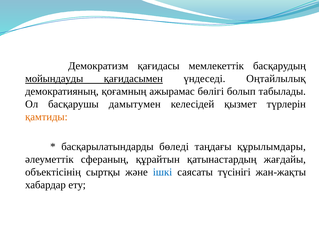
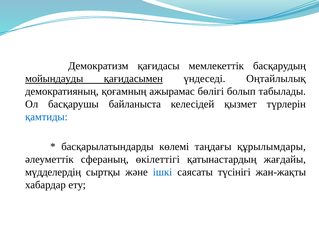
дамытумен: дамытумен -> байланыста (135, 104)
қамтиды colour: orange -> blue (46, 117)
бөледі: бөледі -> көлемі (174, 147)
құрайтын: құрайтын -> өкілеттігі (158, 160)
объектісінің: объектісінің -> мүдделердің (53, 172)
